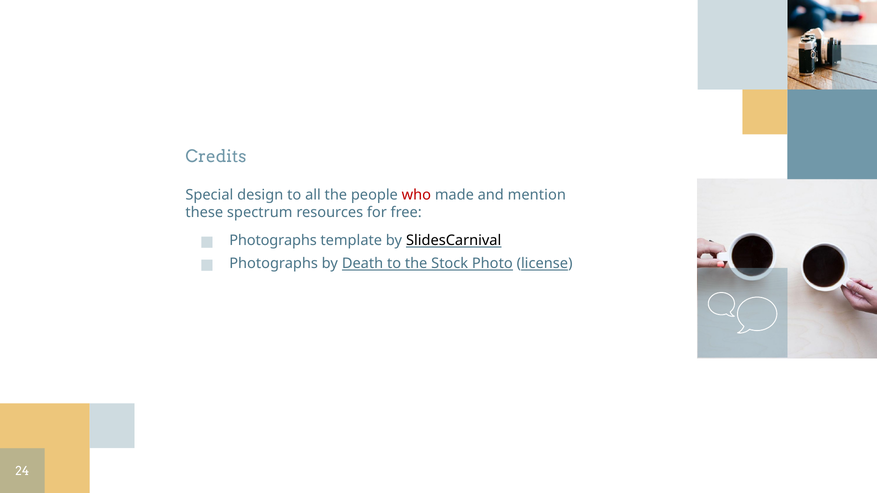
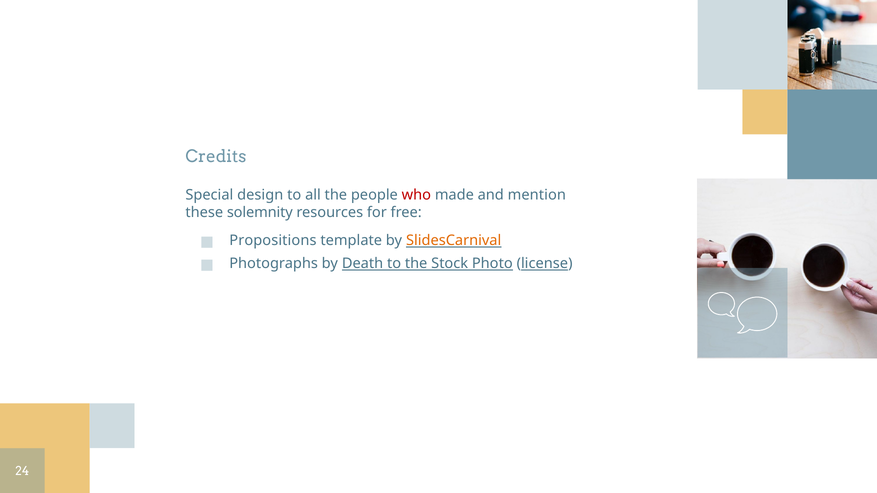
spectrum: spectrum -> solemnity (260, 213)
Photographs: Photographs -> Propositions (273, 241)
SlidesCarnival colour: black -> orange (454, 241)
